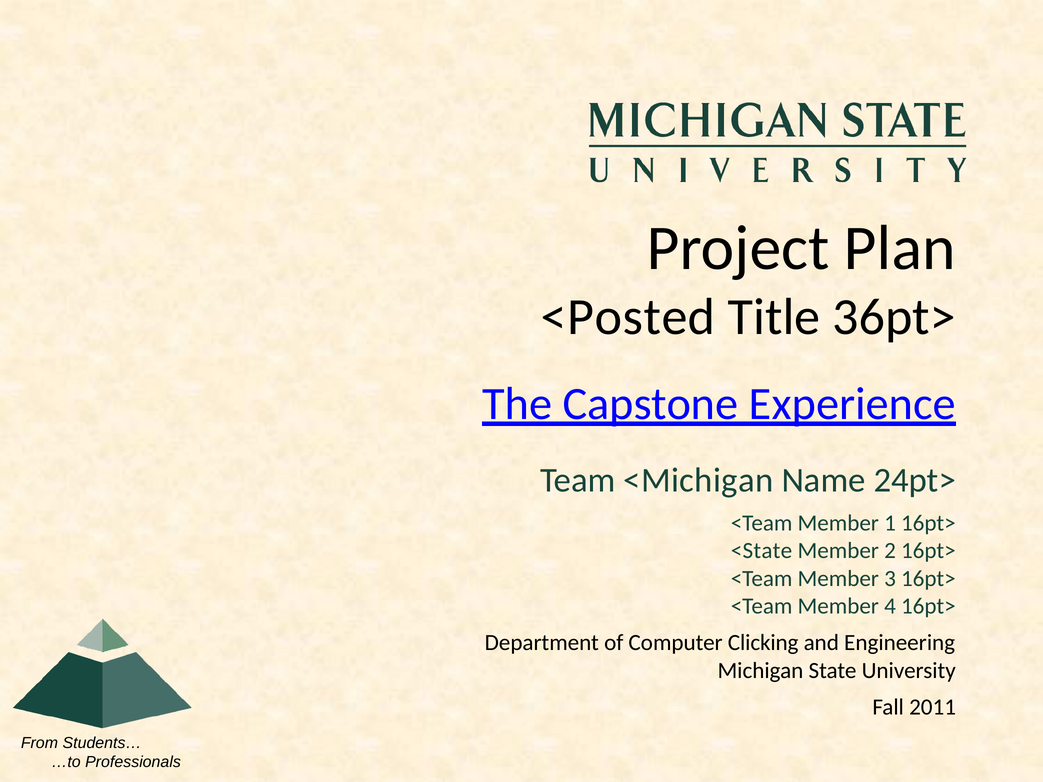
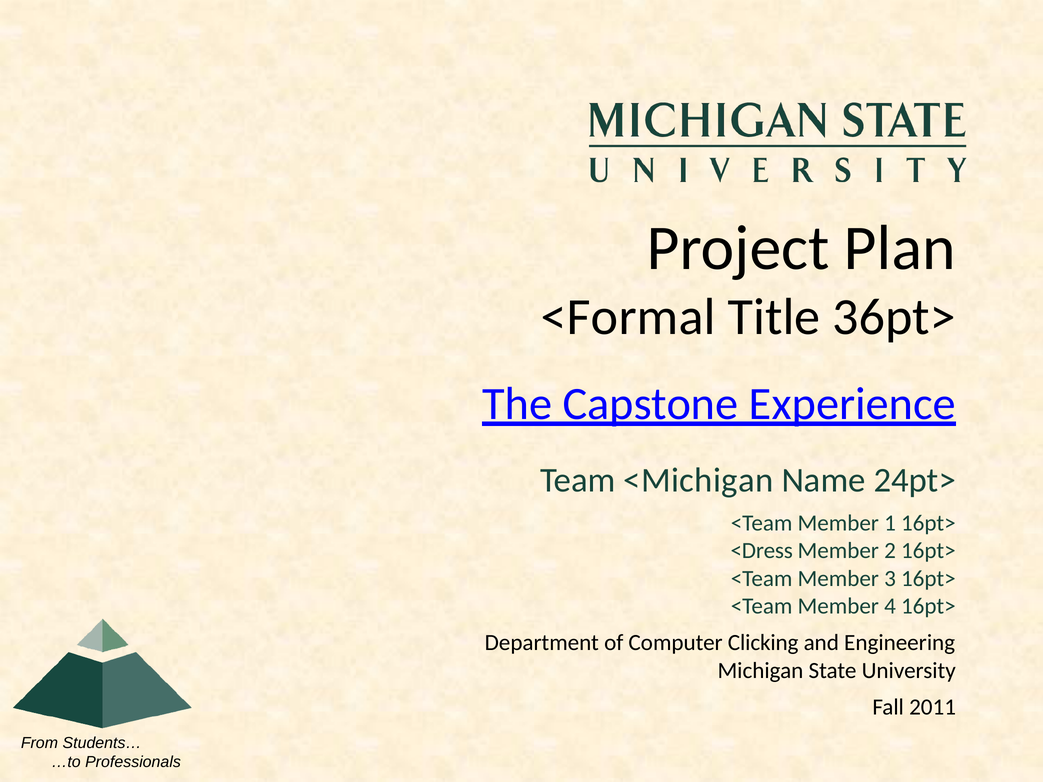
<Posted: <Posted -> <Formal (628, 317)
<State: <State -> <Dress (762, 551)
